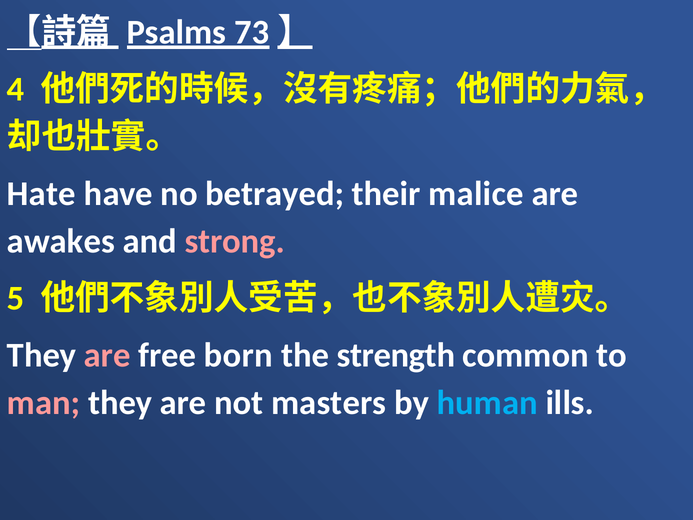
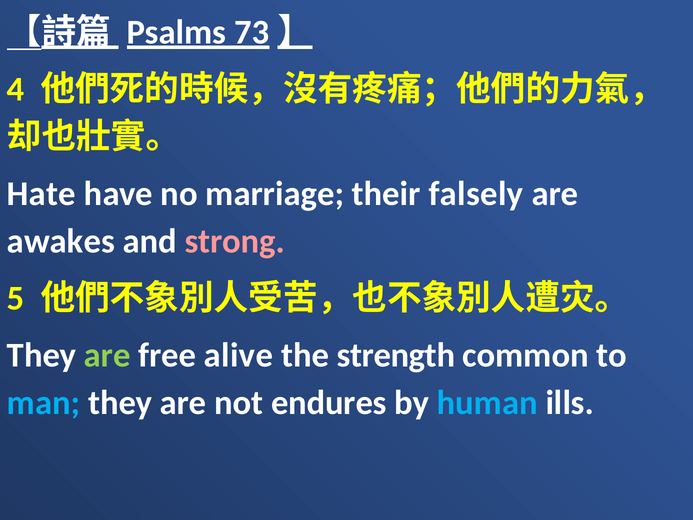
betrayed: betrayed -> marriage (275, 194)
malice: malice -> falsely (476, 194)
are colour: pink -> light green (107, 355)
born: born -> alive (238, 355)
man colour: pink -> light blue (44, 403)
masters: masters -> endures (329, 403)
